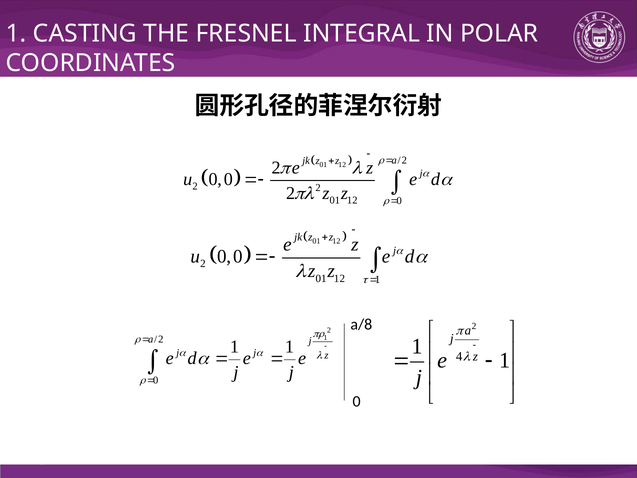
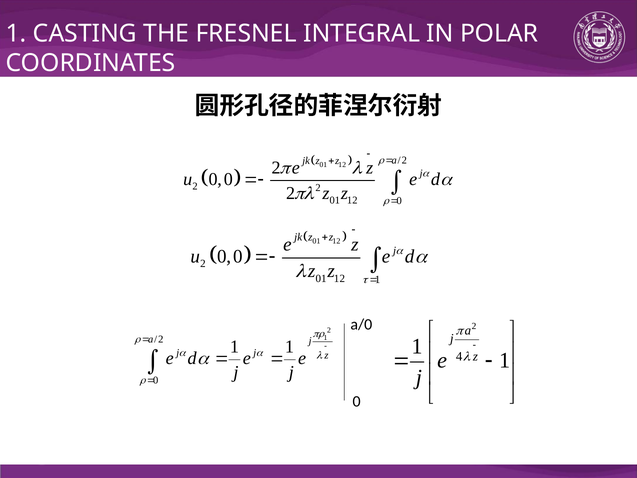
a/8: a/8 -> a/0 (361, 324)
